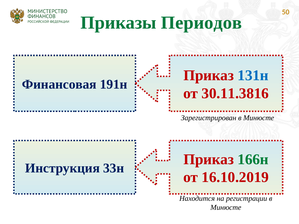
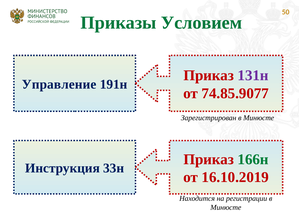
Периодов: Периодов -> Условием (202, 23)
131н colour: blue -> purple (253, 76)
Финансовая: Финансовая -> Управление (59, 84)
30.11.3816: 30.11.3816 -> 74.85.9077 (235, 93)
